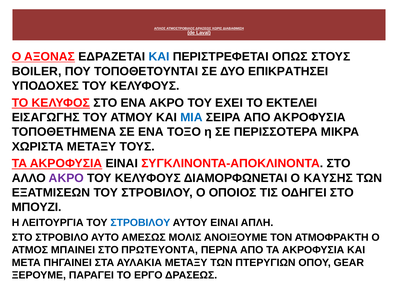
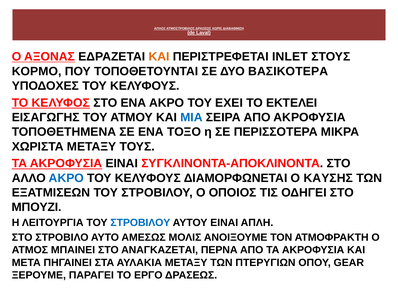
ΚΑΙ colour: blue -> orange (159, 57)
ΟΠΩΣ: ΟΠΩΣ -> INLET (290, 57)
BOILER: BOILER -> ΚΟΡΜΟ (37, 71)
ΕΠΙΚΡΑΤΗΣΕΙ: ΕΠΙΚΡΑΤΗΣΕΙ -> ΒΑΣΙΚΟΤΕΡΑ (288, 71)
ΑΚΡΟ colour: purple -> blue (66, 178)
ΠΡΩΤΕΥΟΝΤΑ: ΠΡΩΤΕΥΟΝΤΑ -> ΑΝΑΓΚΑΖΕΤΑΙ (160, 250)
